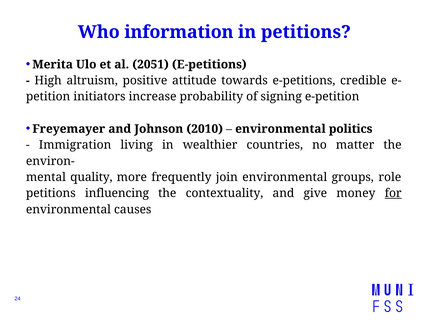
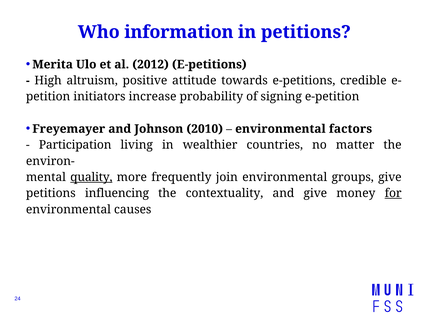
2051: 2051 -> 2012 (151, 64)
politics: politics -> factors (350, 129)
Immigration: Immigration -> Participation (75, 145)
quality underline: none -> present (91, 177)
groups role: role -> give (390, 177)
